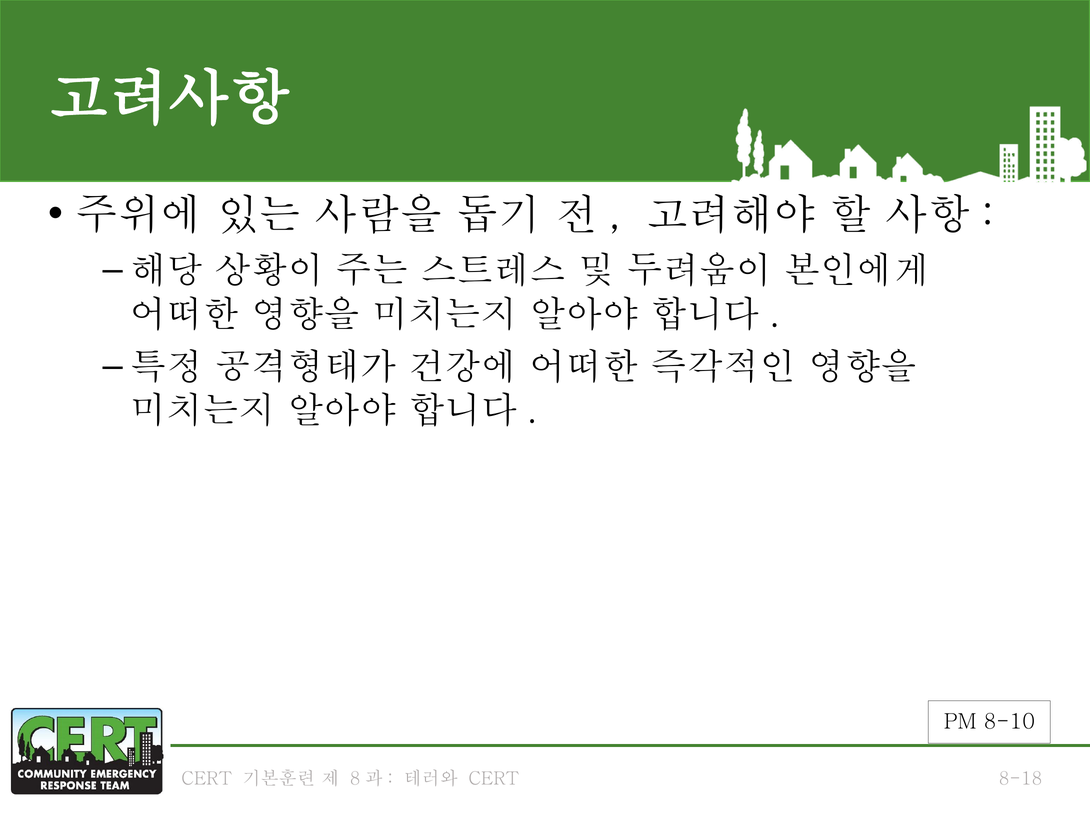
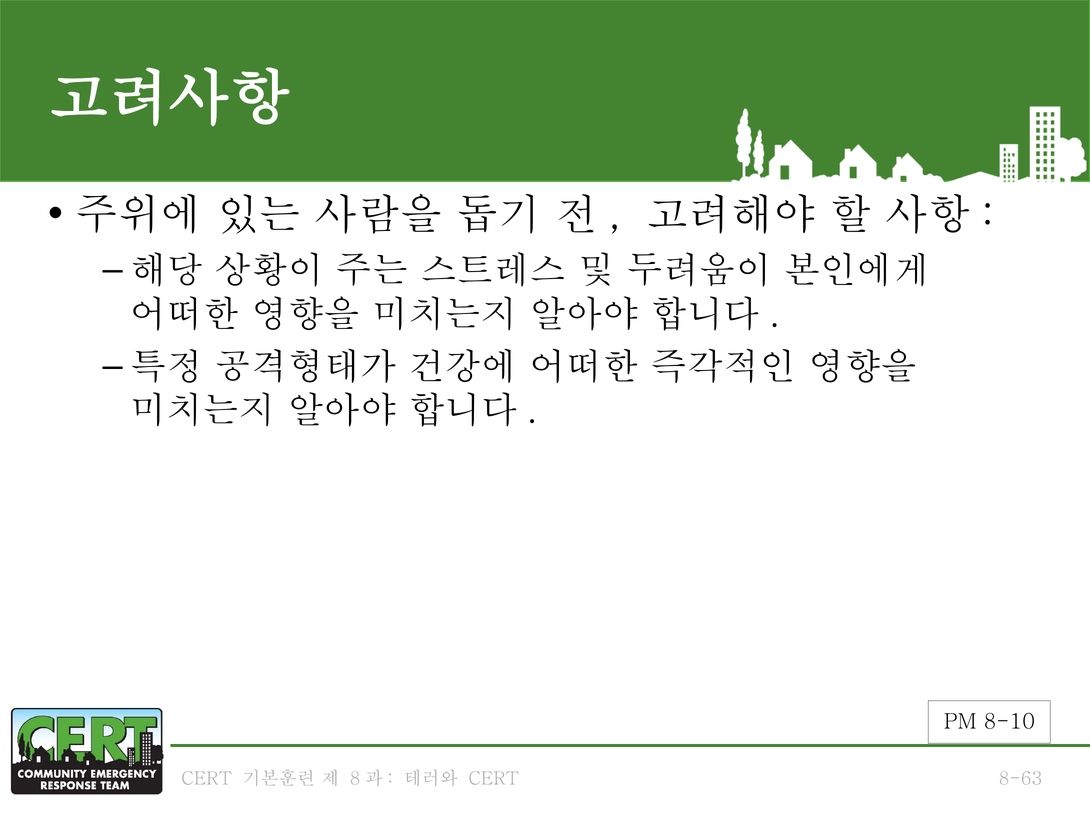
8-18: 8-18 -> 8-63 (1021, 779)
